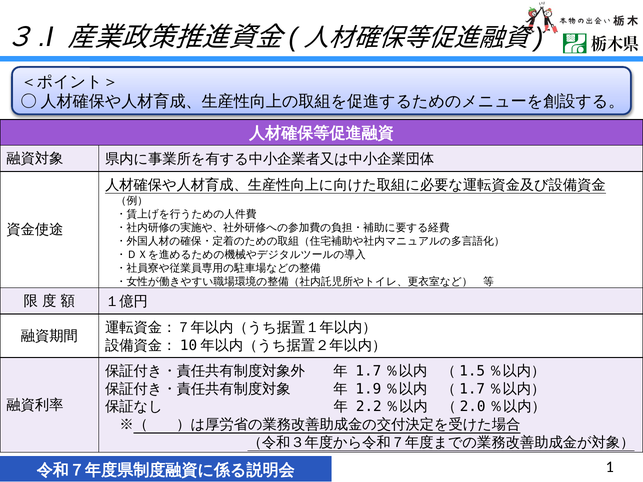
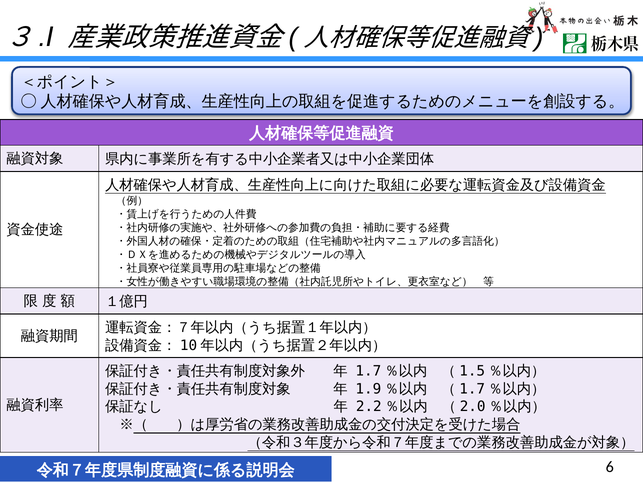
1: 1 -> 6 (610, 467)
